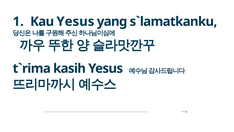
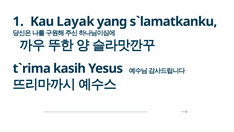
Kau Yesus: Yesus -> Layak (75, 21)
